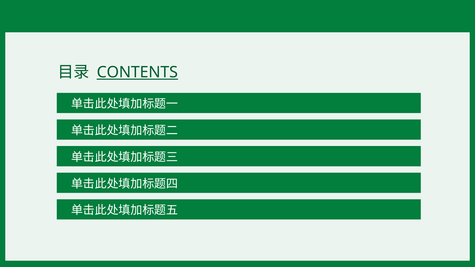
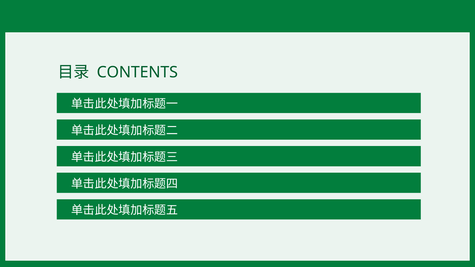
CONTENTS underline: present -> none (137, 72)
